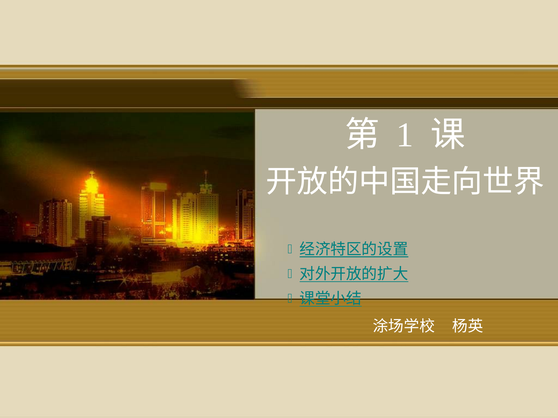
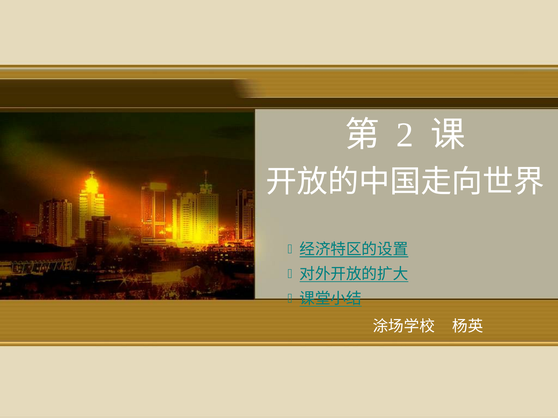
1: 1 -> 2 (405, 135)
